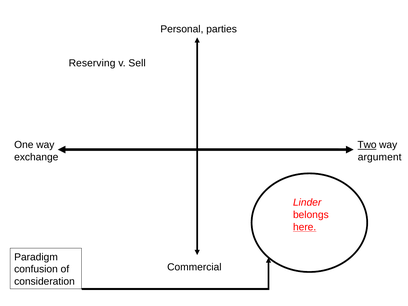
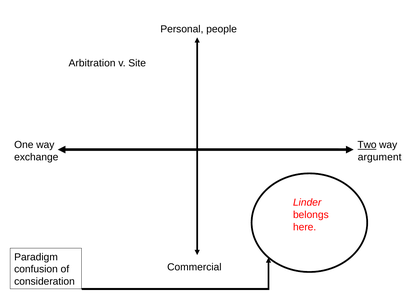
parties: parties -> people (222, 29)
Reserving: Reserving -> Arbitration (92, 63)
Sell: Sell -> Site (137, 63)
here underline: present -> none (305, 227)
